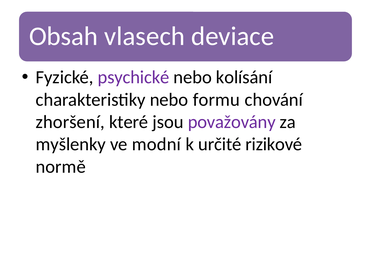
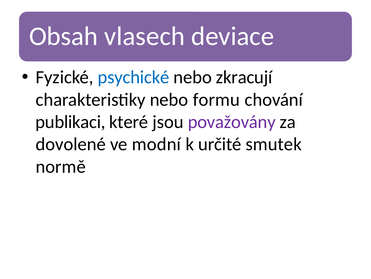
psychické colour: purple -> blue (134, 77)
kolísání: kolísání -> zkracují (244, 77)
zhoršení: zhoršení -> publikaci (70, 122)
myšlenky: myšlenky -> dovolené (71, 144)
rizikové: rizikové -> smutek (274, 144)
